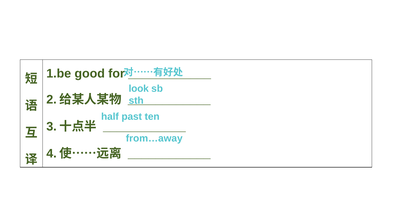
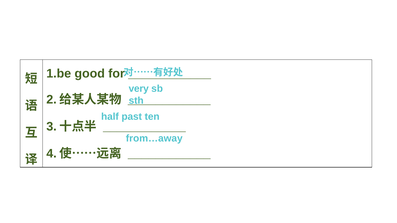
look: look -> very (139, 89)
